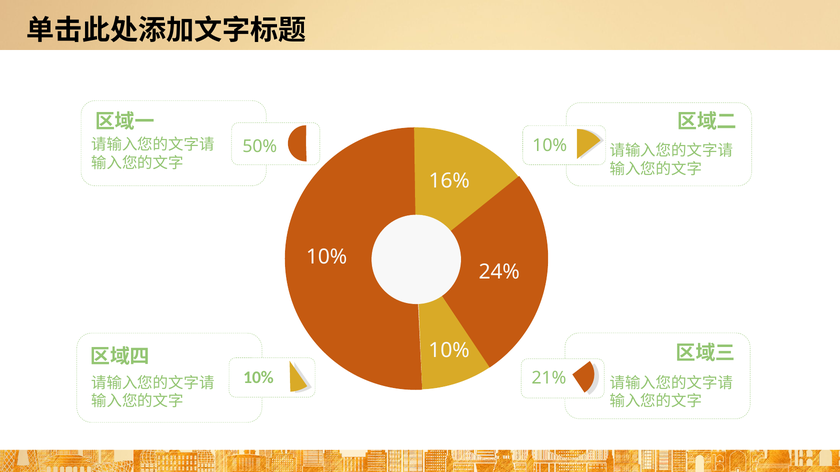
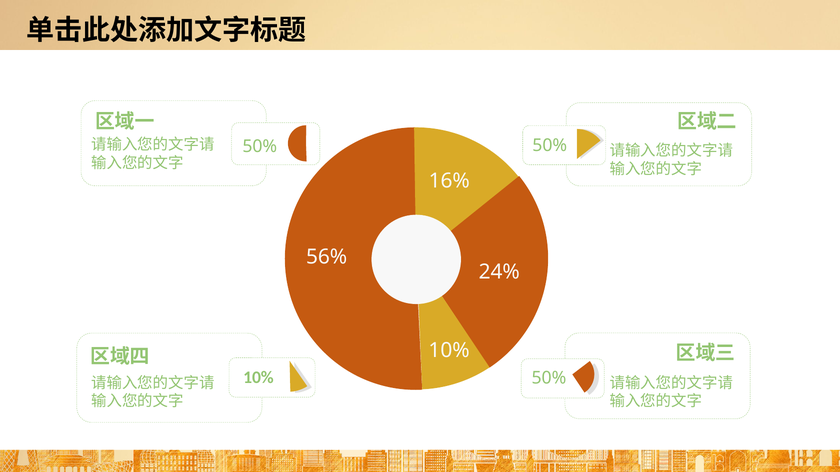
10%: 10% -> 50% (550, 145)
10%: 10% -> 56% (327, 257)
21%: 21% -> 50% (549, 379)
